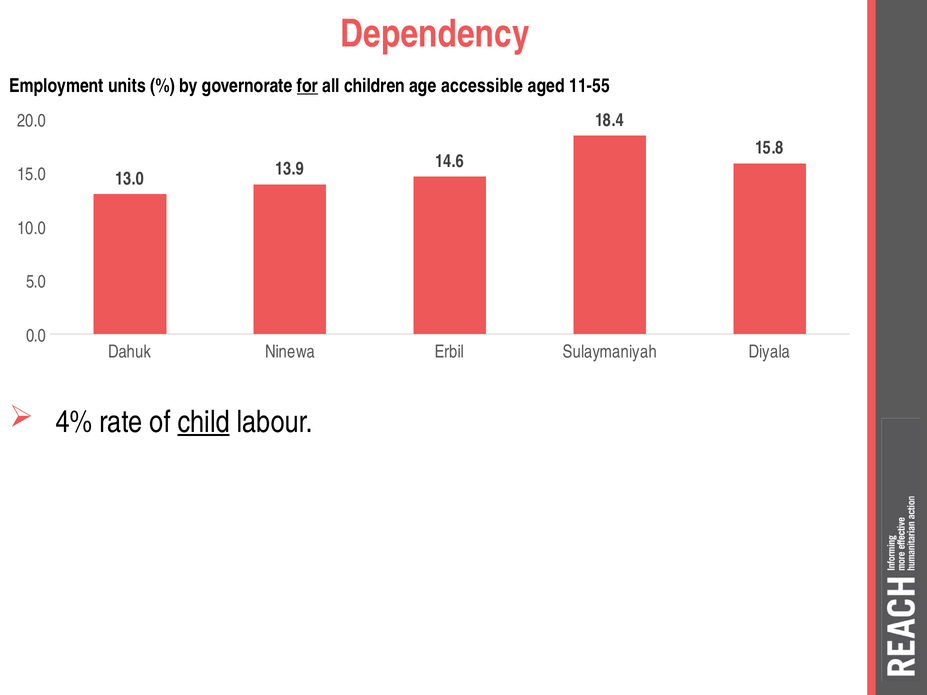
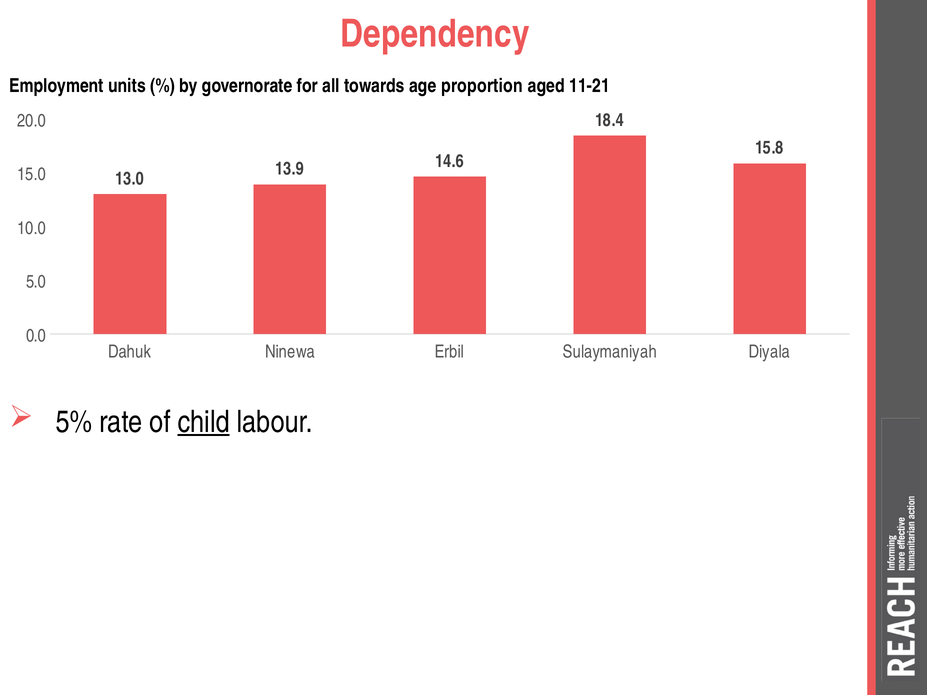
for underline: present -> none (308, 86)
children: children -> towards (374, 86)
accessible: accessible -> proportion (482, 86)
11-55: 11-55 -> 11-21 (590, 86)
4%: 4% -> 5% (74, 422)
